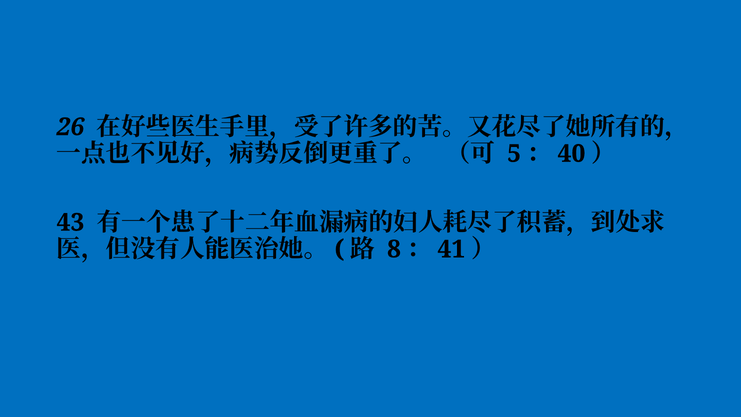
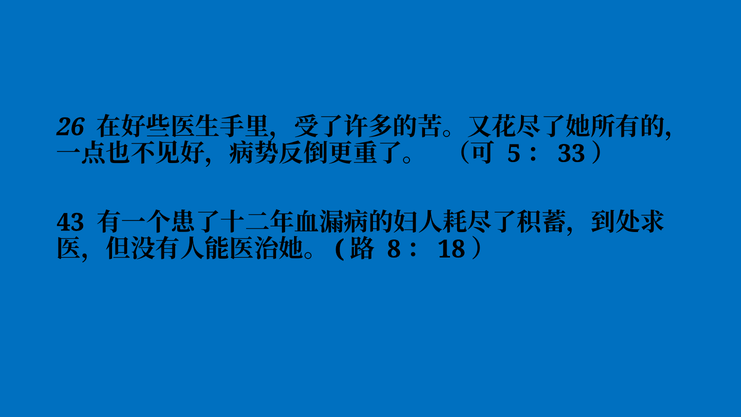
40: 40 -> 33 (571, 154)
41: 41 -> 18 (451, 249)
